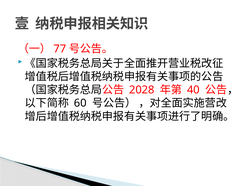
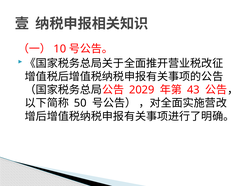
77: 77 -> 10 (60, 49)
2028: 2028 -> 2029 (142, 90)
40: 40 -> 43 (193, 90)
60: 60 -> 50 (80, 103)
